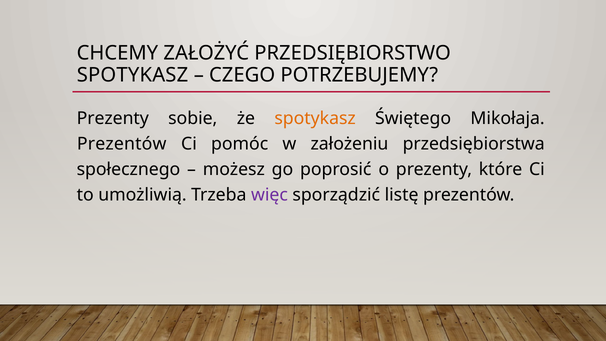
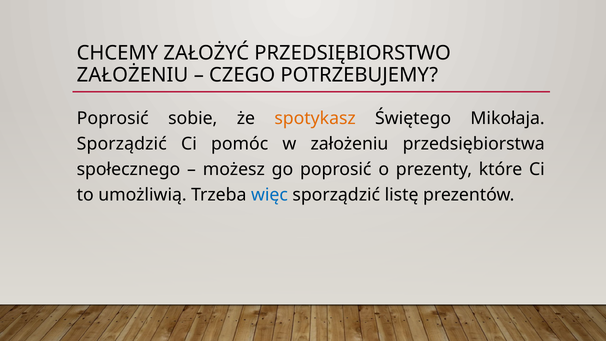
SPOTYKASZ: SPOTYKASZ -> ZAŁOŻENIU (133, 75)
Prezenty: Prezenty -> Poprosić (113, 118)
Prezentów: Prezentów -> Sporządzić (122, 144)
więc colour: purple -> blue (269, 195)
